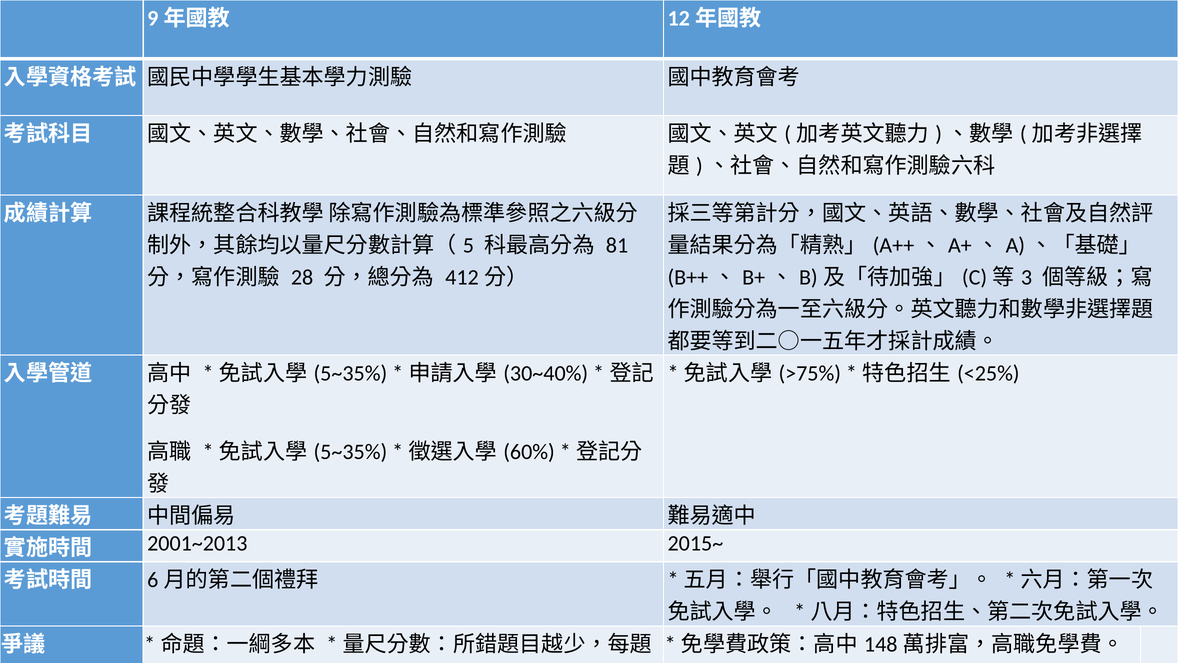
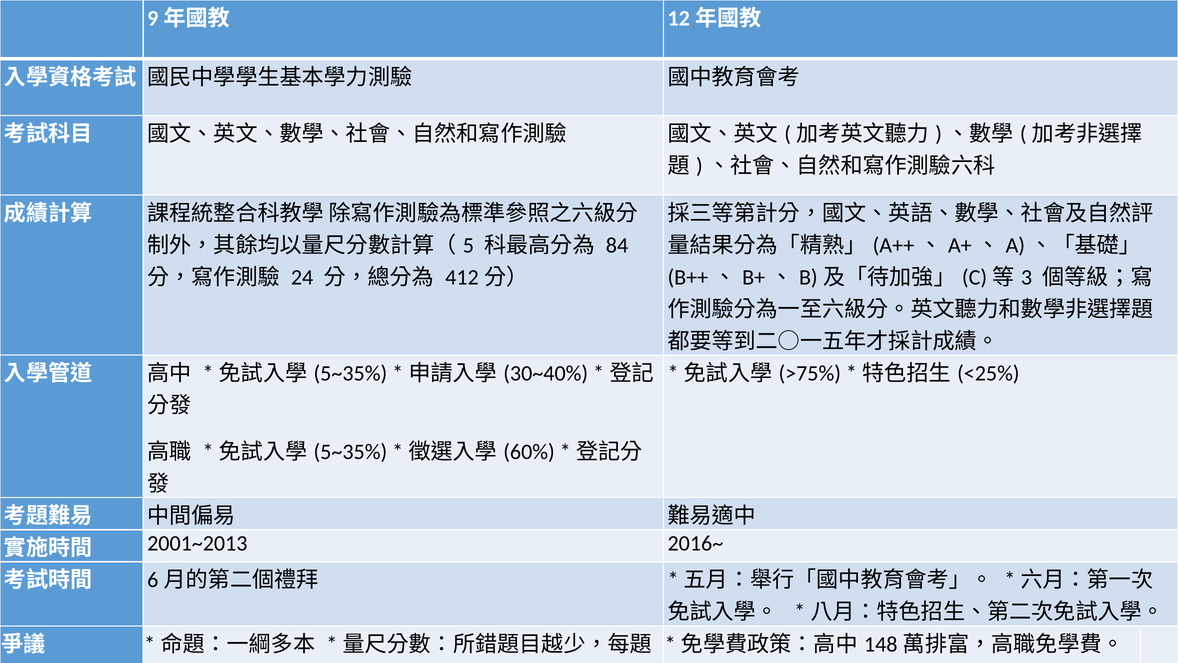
81: 81 -> 84 (617, 245)
28: 28 -> 24 (302, 277)
2015~: 2015~ -> 2016~ (695, 543)
